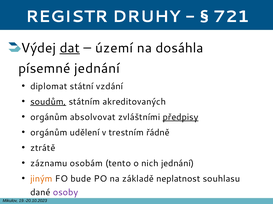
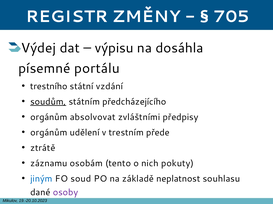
DRUHY: DRUHY -> ZMĚNY (147, 17)
721: 721 -> 705 (231, 17)
dat underline: present -> none (70, 48)
území: území -> výpisu (114, 48)
písemné jednání: jednání -> portálu (97, 69)
diplomat: diplomat -> trestního (49, 87)
akreditovaných: akreditovaných -> předcházejícího (134, 102)
předpisy underline: present -> none (181, 117)
řádně: řádně -> přede (158, 133)
nich jednání: jednání -> pokuty (177, 164)
jiným colour: orange -> blue (41, 179)
bude: bude -> soud (81, 179)
